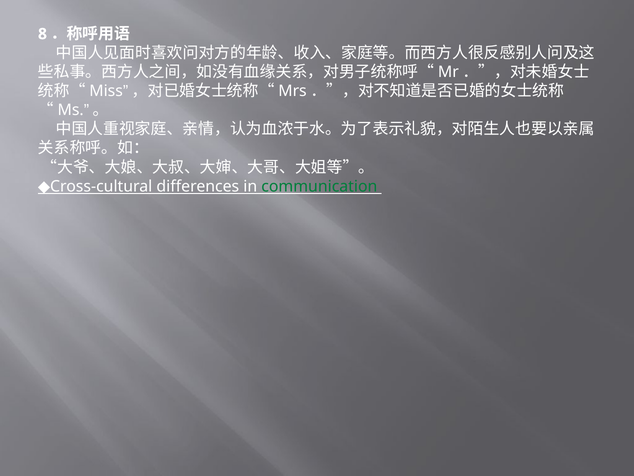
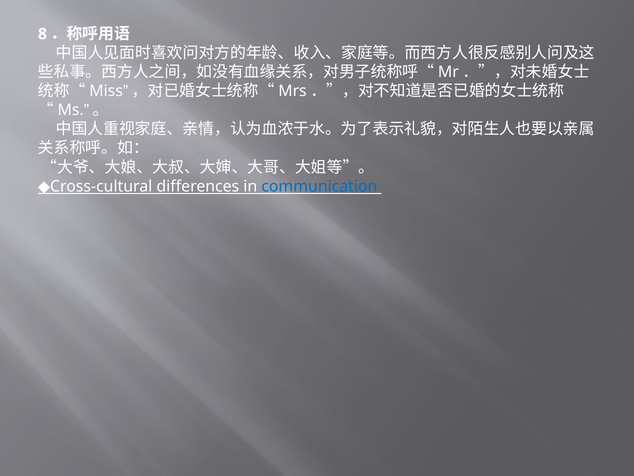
communication colour: green -> blue (319, 186)
